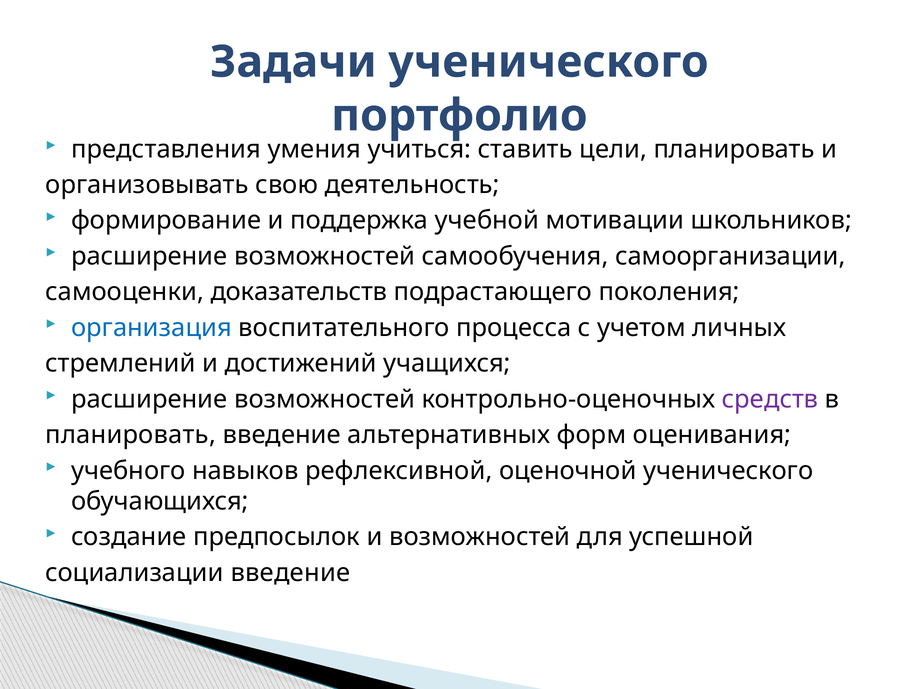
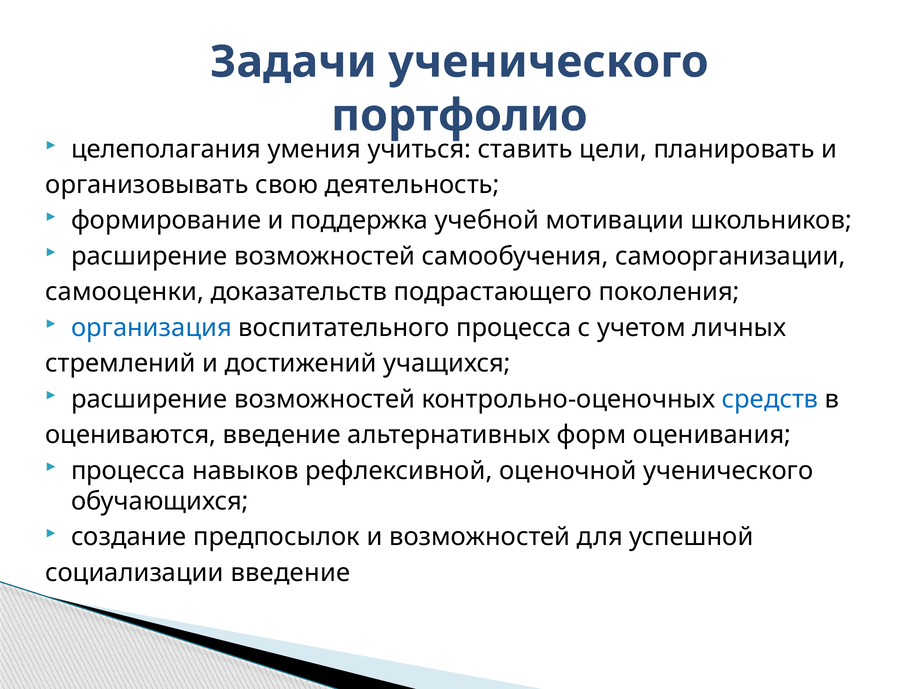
представления: представления -> целеполагания (166, 149)
средств colour: purple -> blue (770, 399)
планировать: планировать -> оцениваются (131, 435)
учебного: учебного -> процесса (128, 471)
